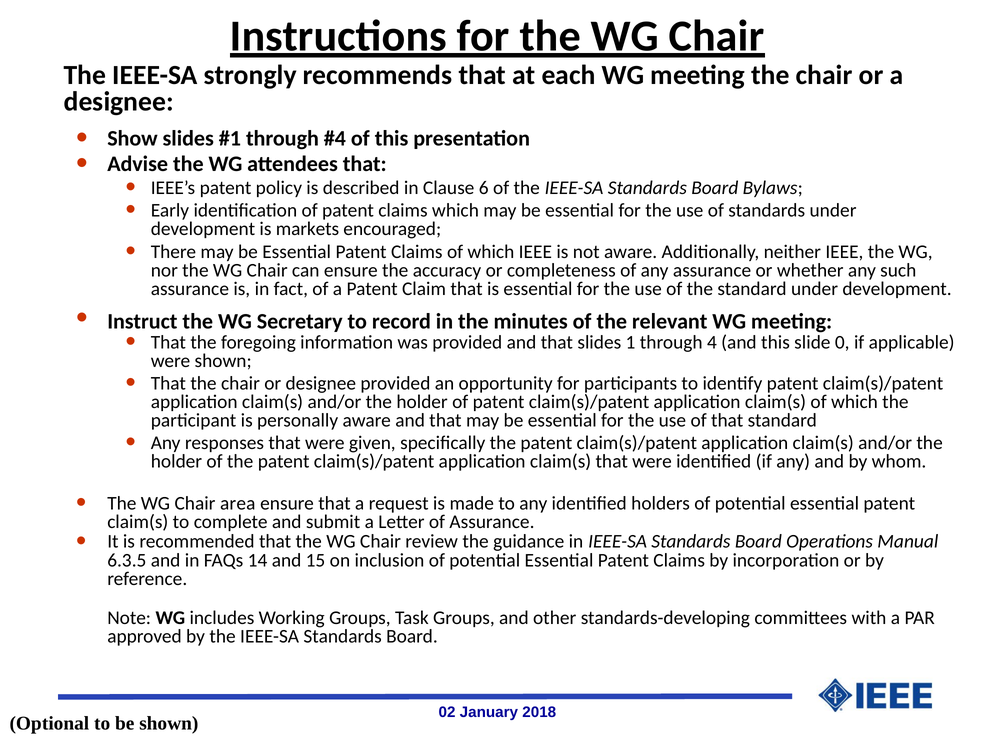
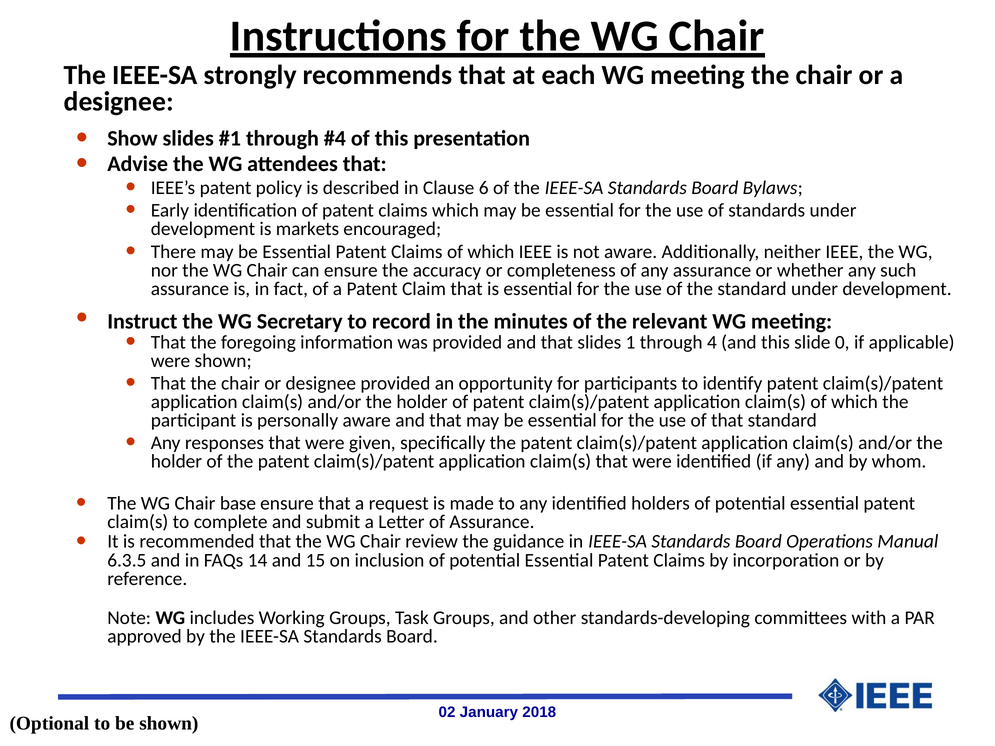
area: area -> base (238, 504)
